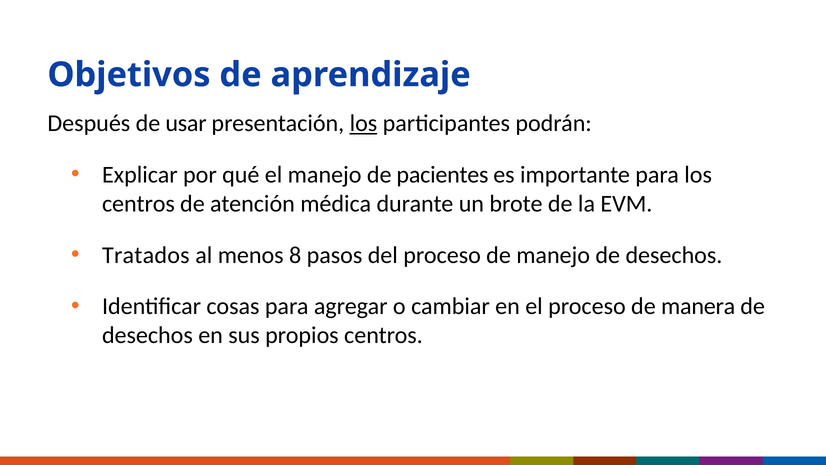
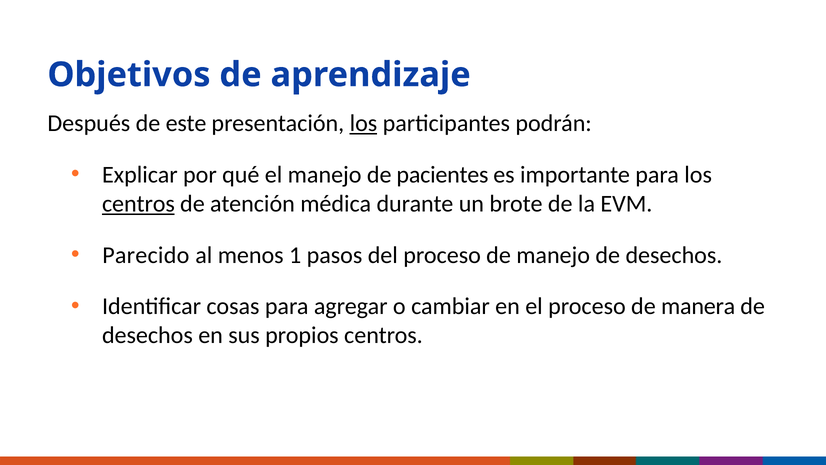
usar: usar -> este (186, 123)
centros underline: none -> present (138, 204)
Tratados: Tratados -> Parecido (146, 255)
8: 8 -> 1 (295, 255)
